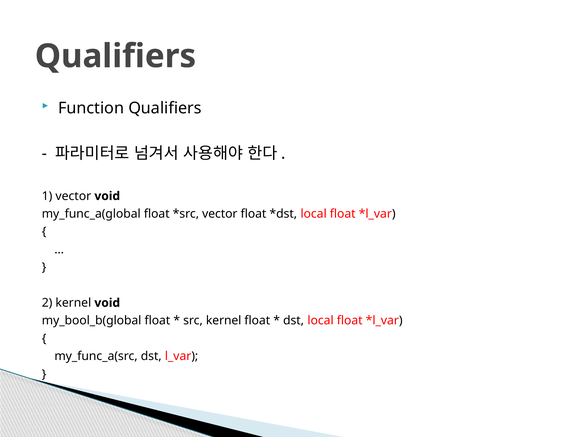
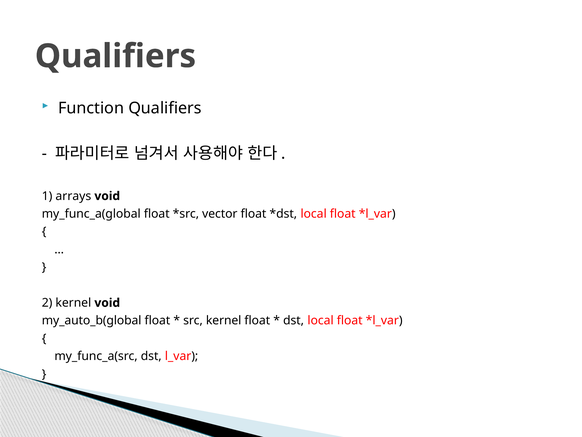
1 vector: vector -> arrays (73, 196)
my_bool_b(global: my_bool_b(global -> my_auto_b(global (92, 320)
